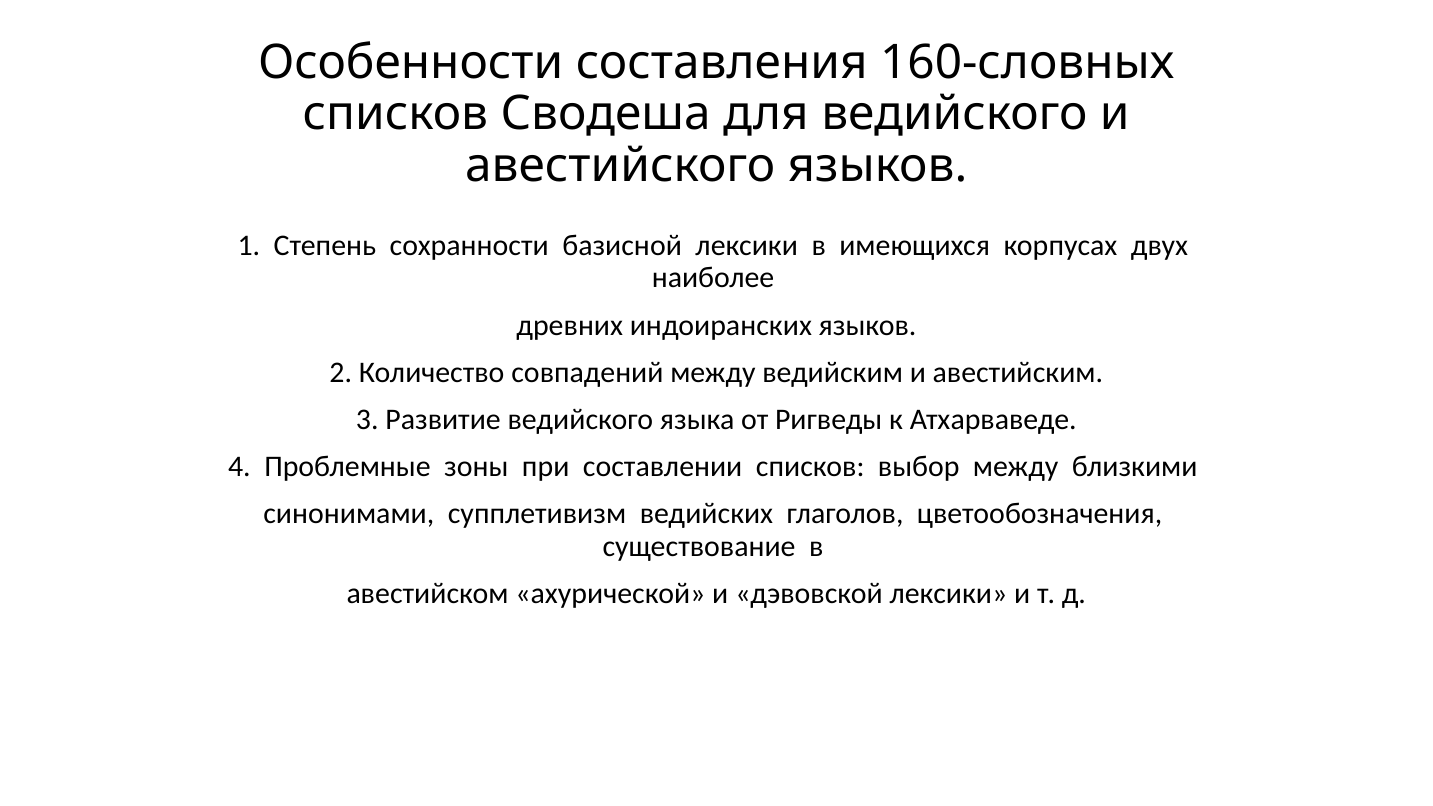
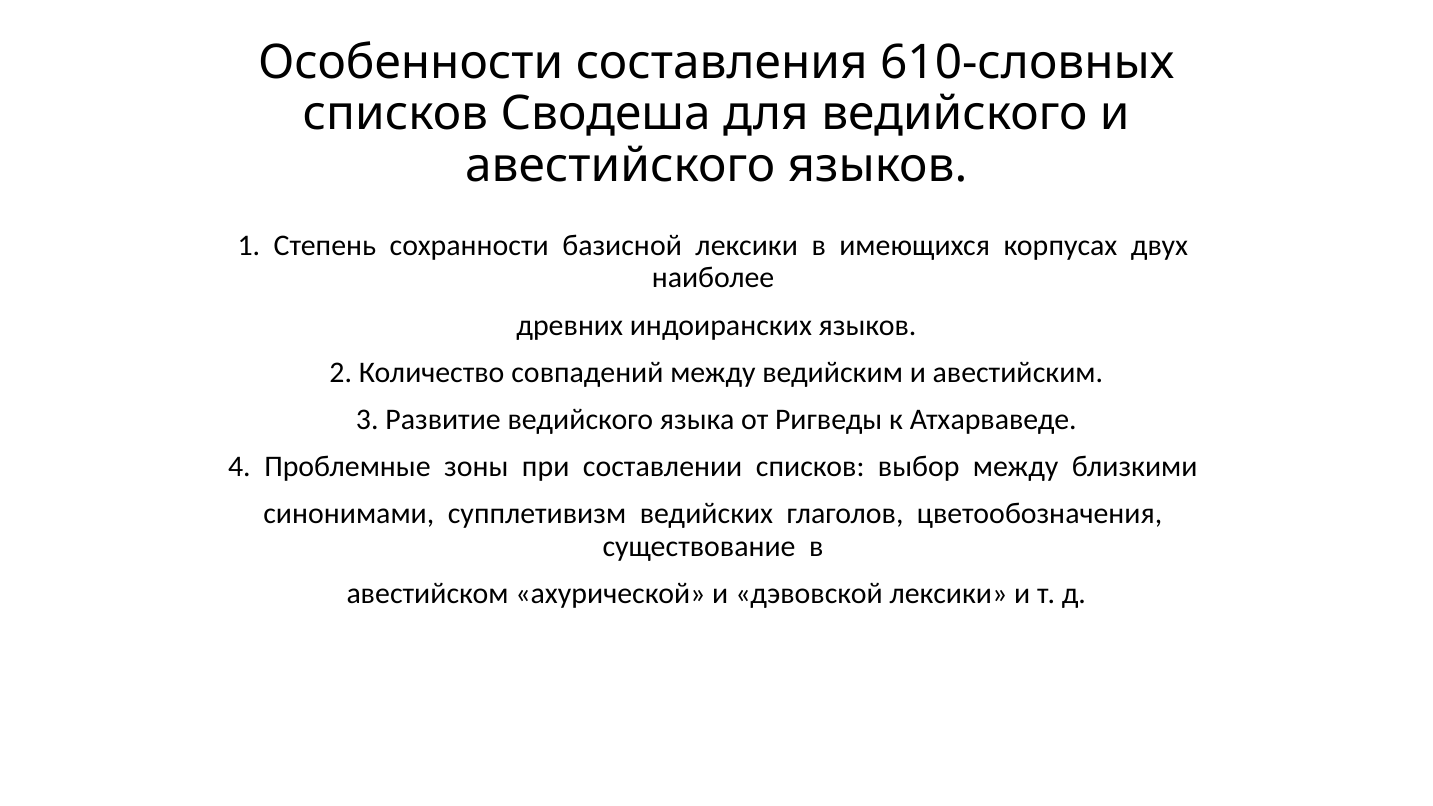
160-словных: 160-словных -> 610-словных (1027, 63)
